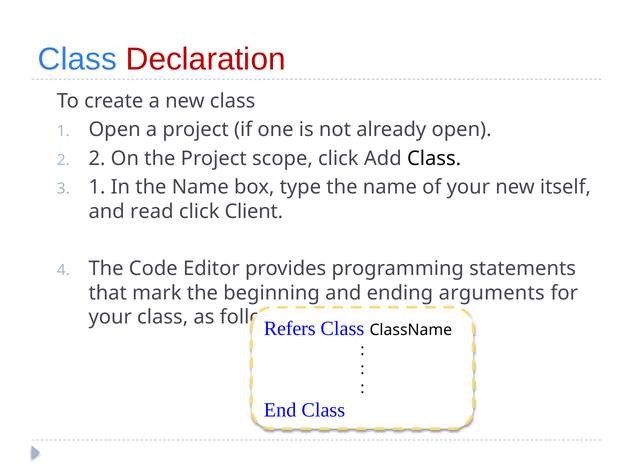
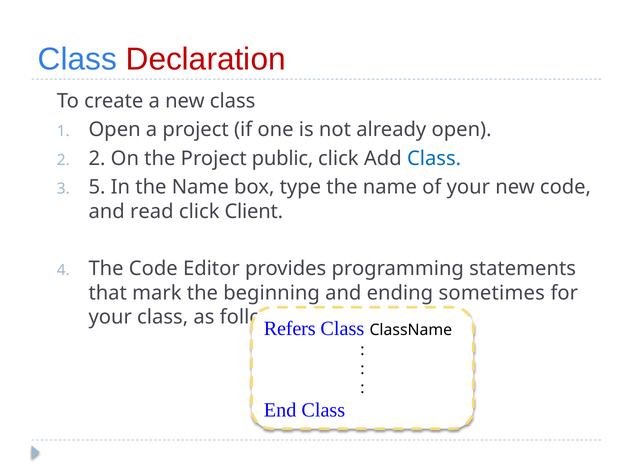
scope: scope -> public (283, 158)
Class colour: black -> blue (434, 158)
3 1: 1 -> 5 (97, 187)
new itself: itself -> code (565, 187)
arguments: arguments -> sometimes (492, 293)
